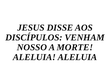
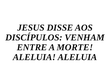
NOSSO: NOSSO -> ENTRE (32, 47)
